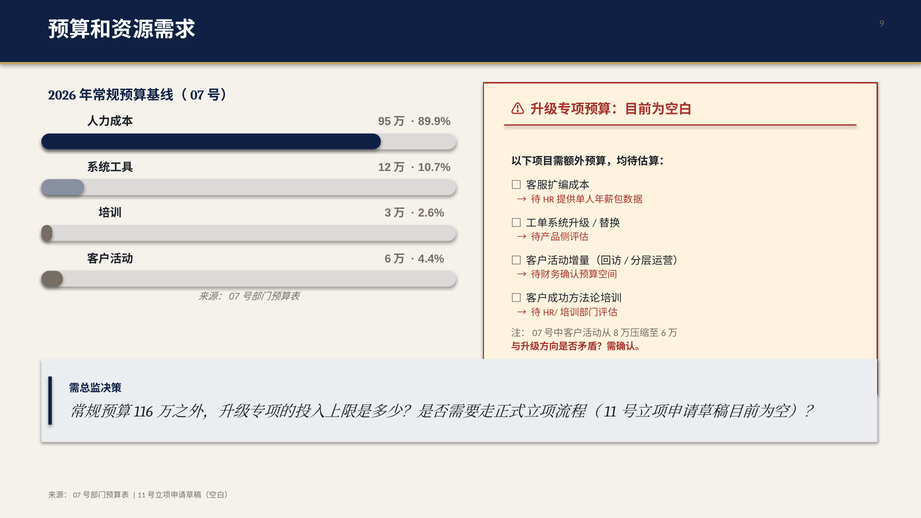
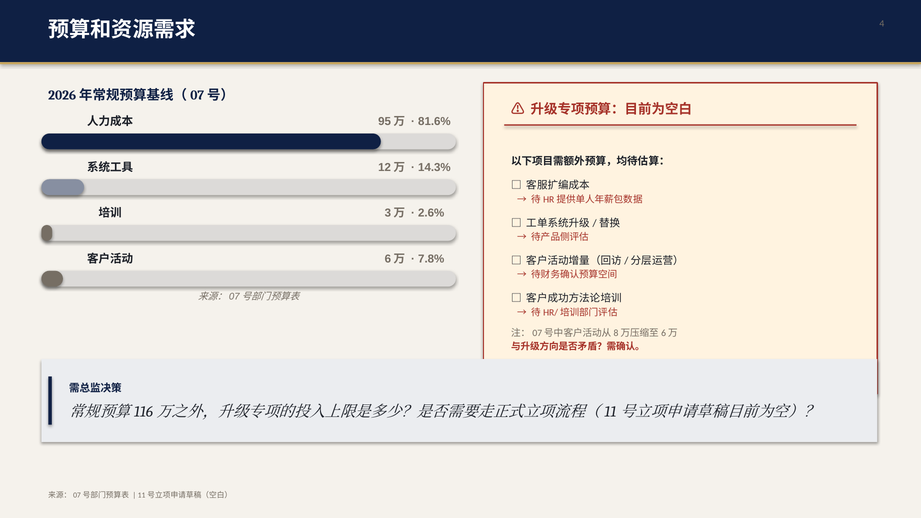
9: 9 -> 4 (882, 24)
89.9%: 89.9% -> 81.6% (434, 122)
10.7%: 10.7% -> 14.3% (434, 167)
4.4%: 4.4% -> 7.8% (431, 259)
